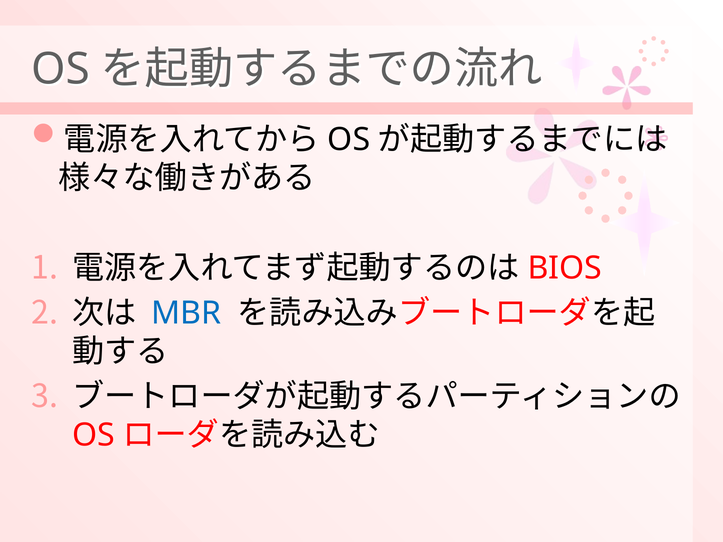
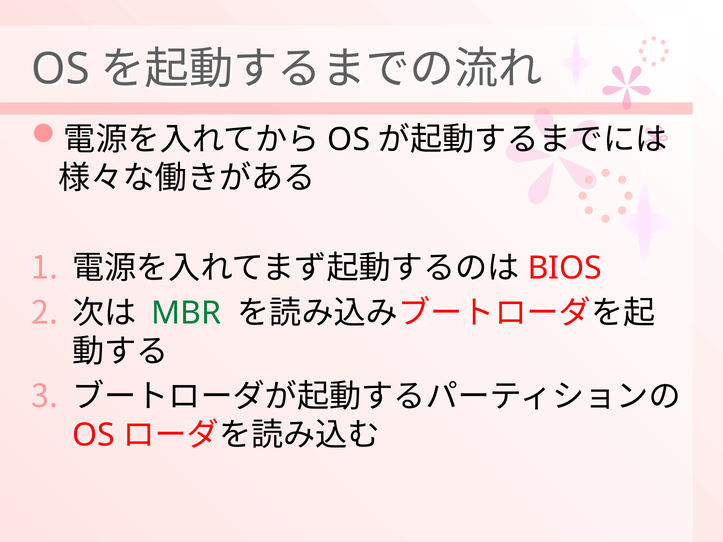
MBR colour: blue -> green (186, 313)
